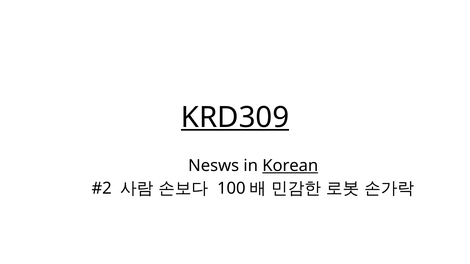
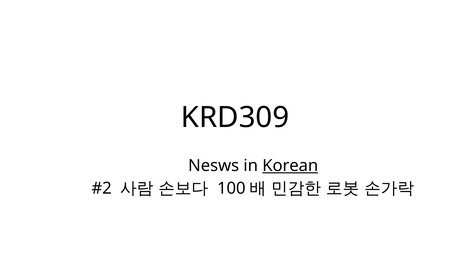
KRD309 underline: present -> none (235, 117)
